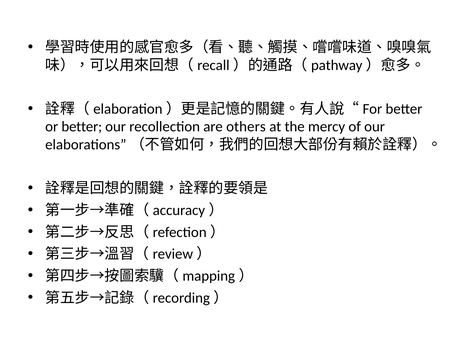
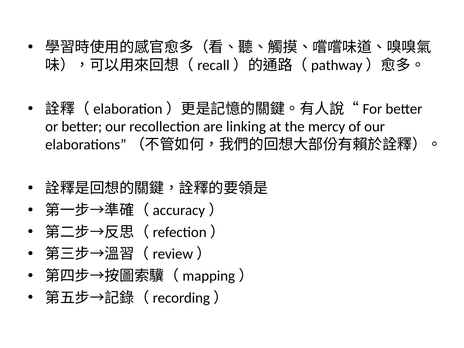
others: others -> linking (246, 127)
